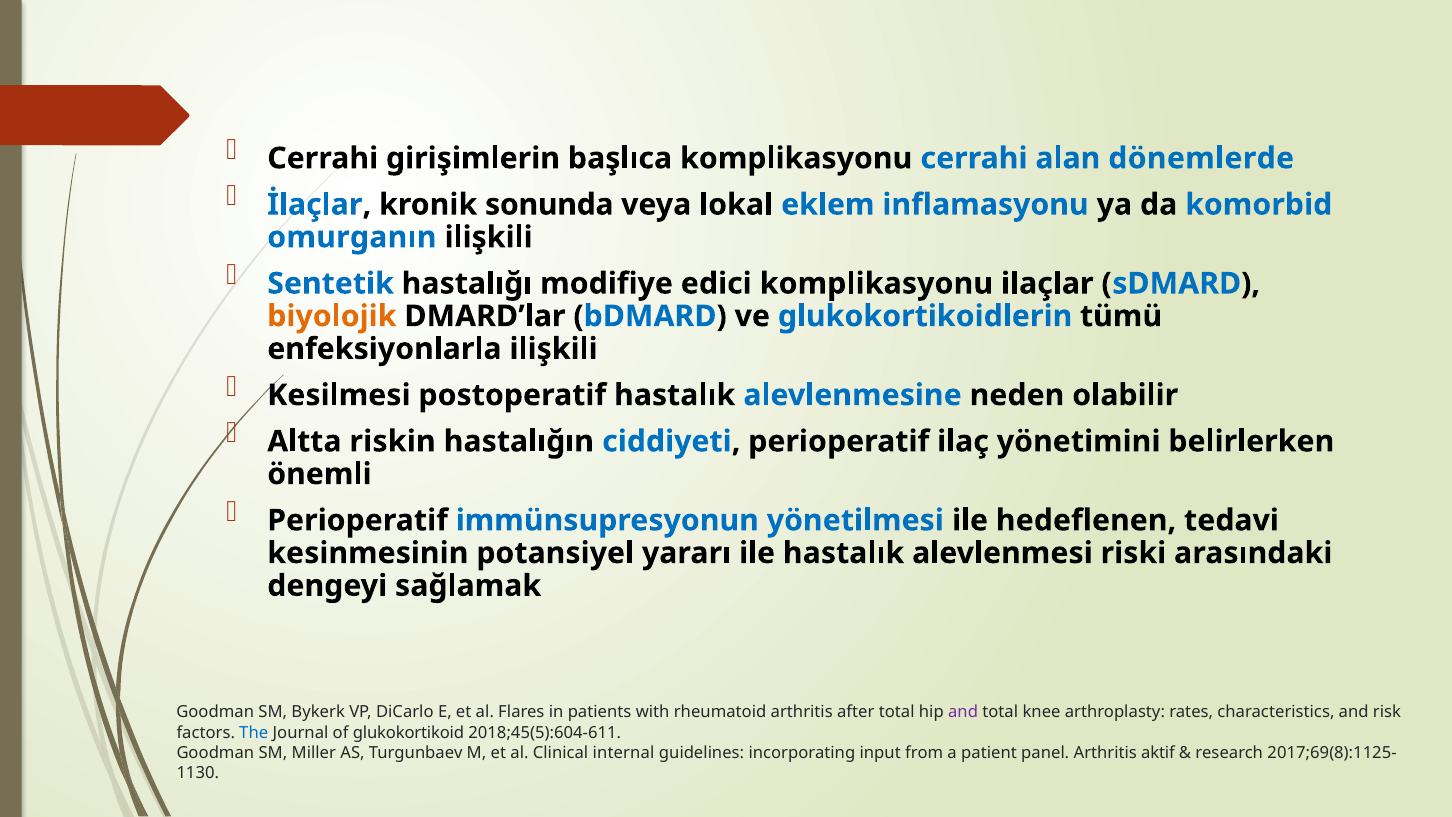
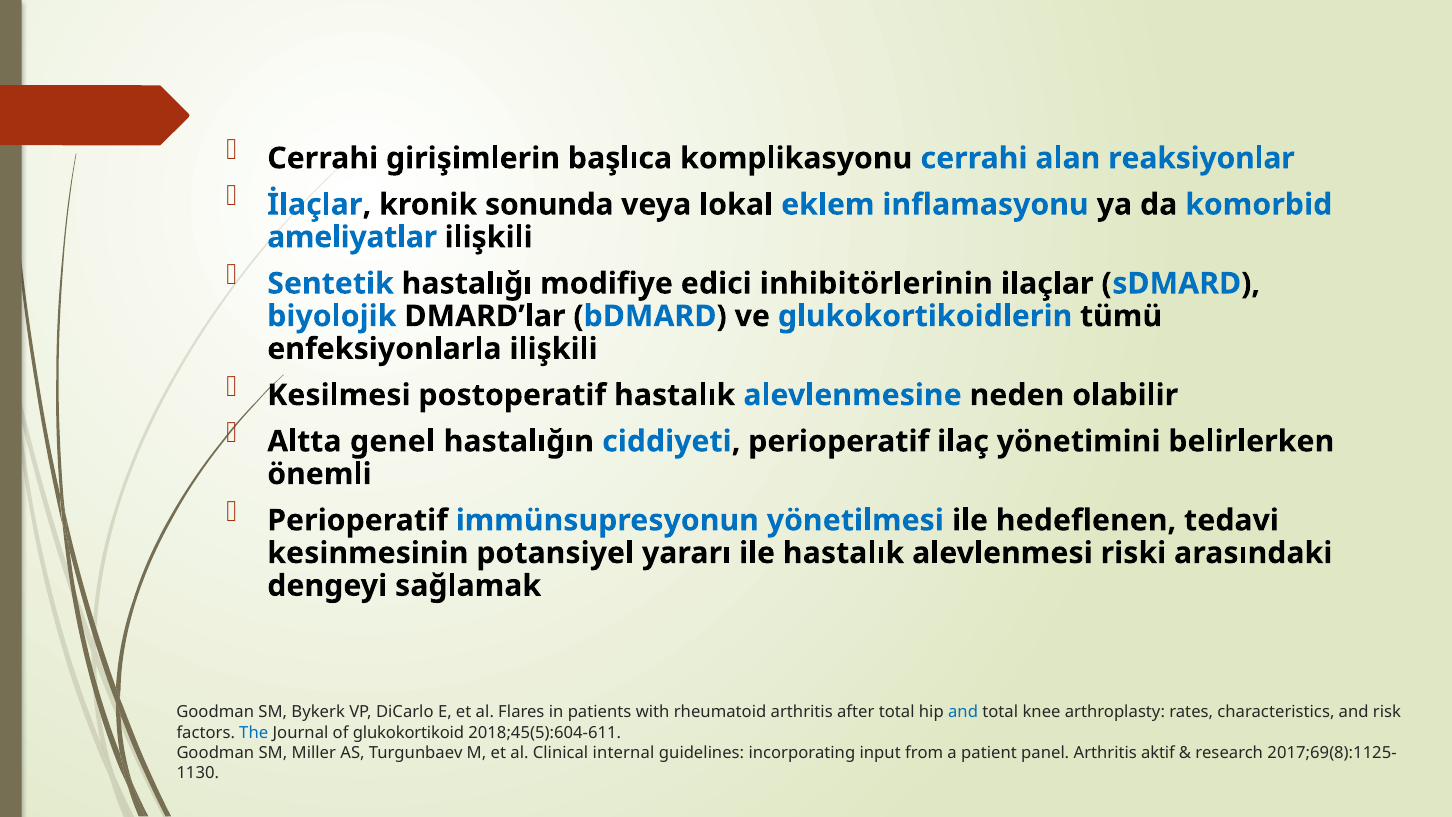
dönemlerde: dönemlerde -> reaksiyonlar (1201, 158)
omurganın: omurganın -> ameliyatlar (352, 237)
edici komplikasyonu: komplikasyonu -> inhibitörlerinin (876, 283)
biyolojik colour: orange -> blue (332, 316)
riskin: riskin -> genel (393, 441)
and colour: purple -> blue (963, 712)
